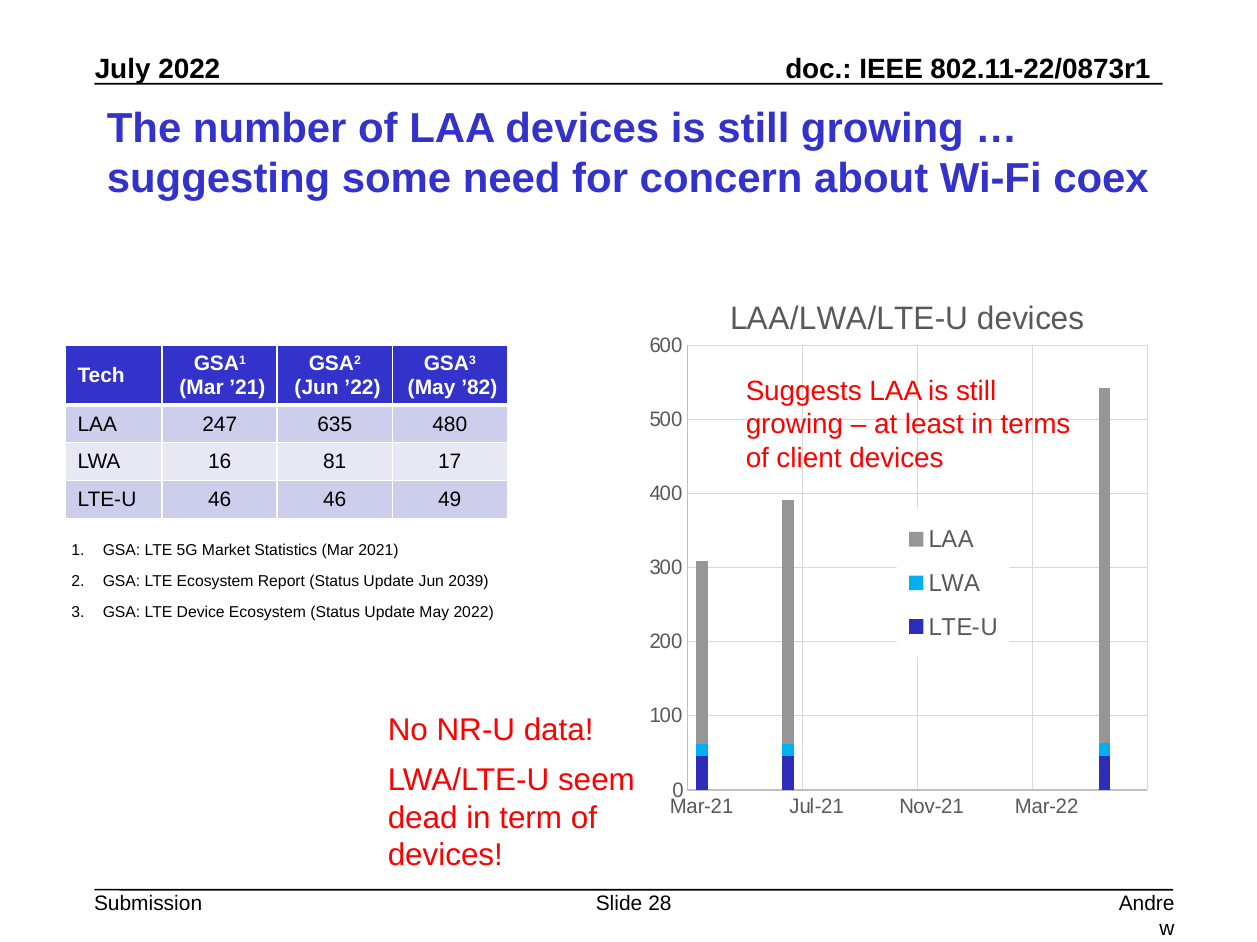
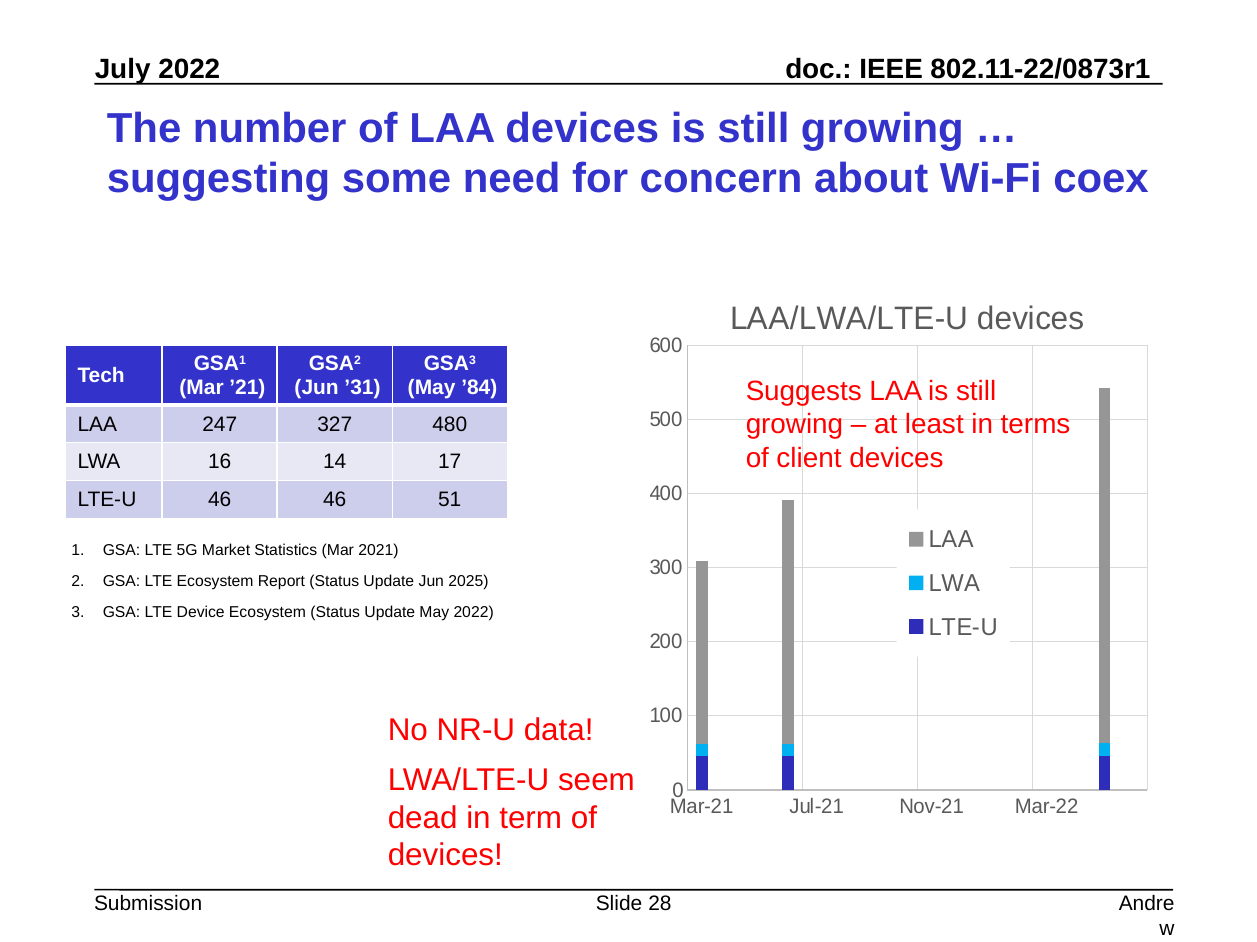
’22: ’22 -> ’31 (362, 388)
’82: ’82 -> ’84 (479, 388)
635: 635 -> 327 (335, 425)
81: 81 -> 14 (335, 462)
49: 49 -> 51 (450, 500)
2039: 2039 -> 2025 (468, 582)
